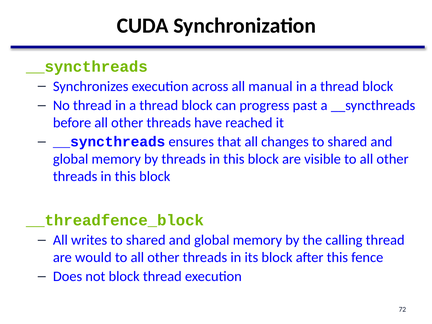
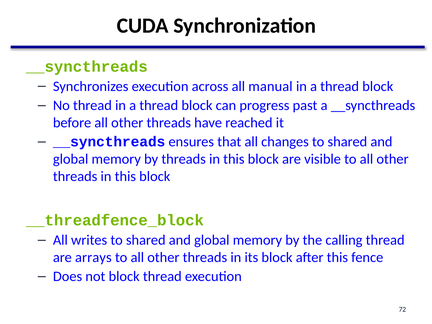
would: would -> arrays (93, 257)
